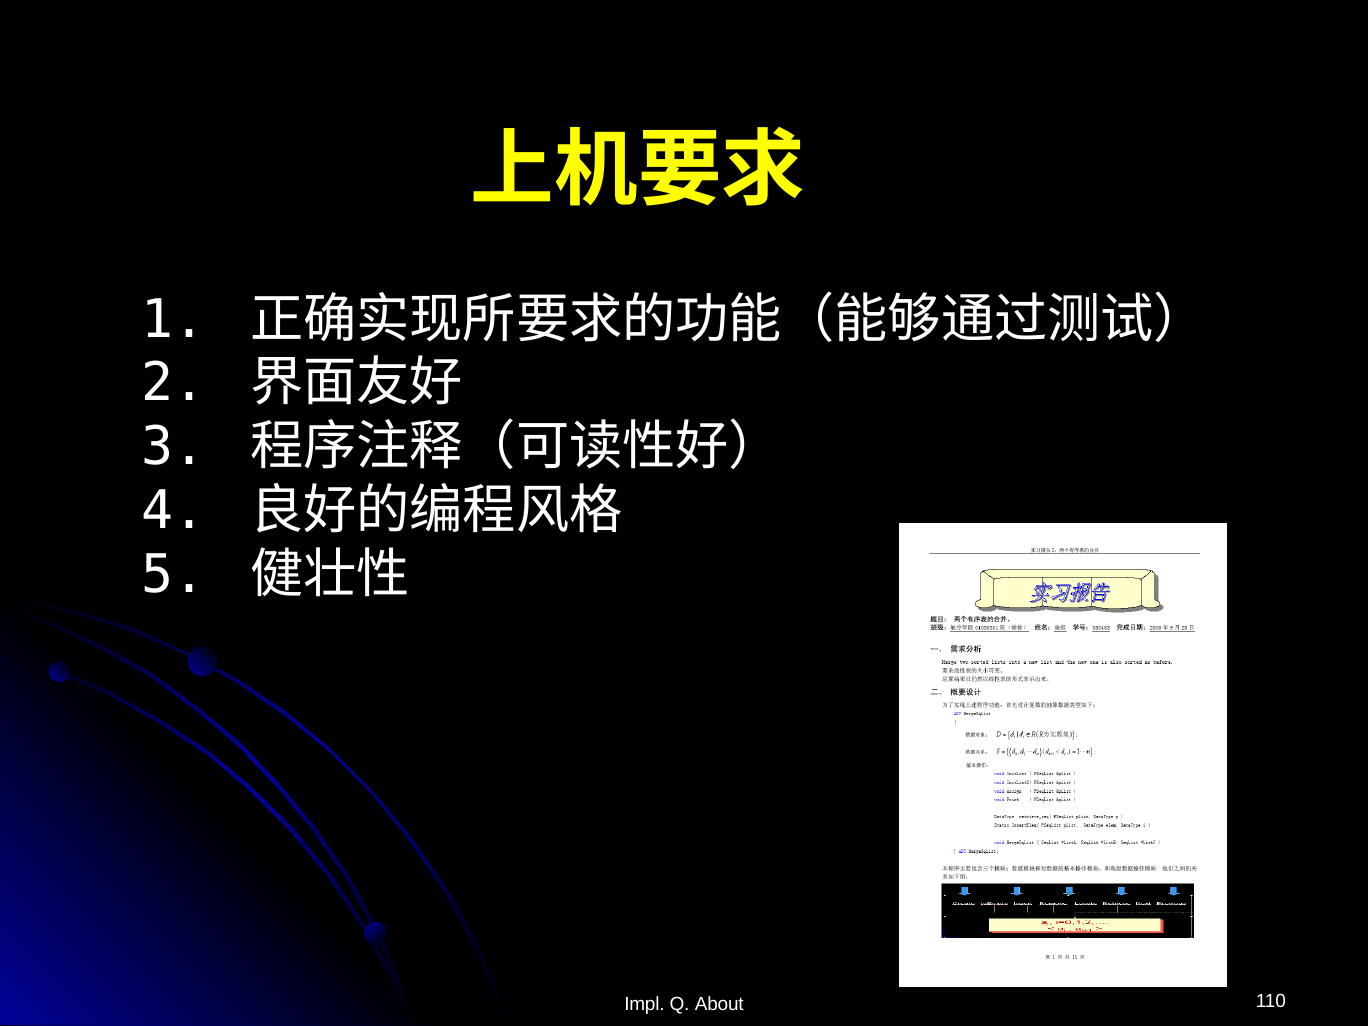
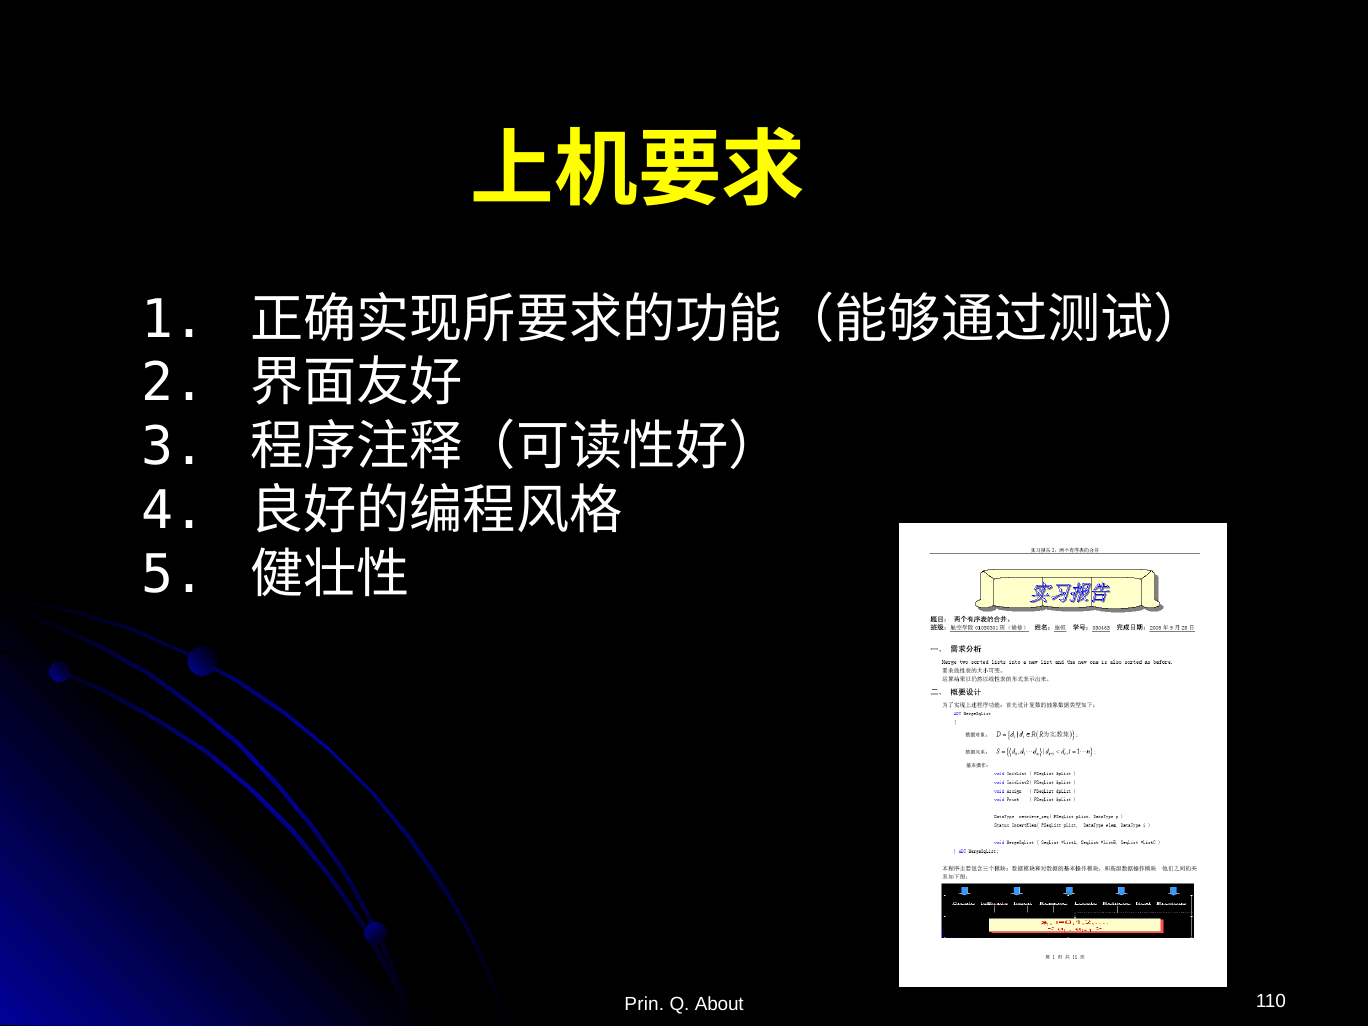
Impl: Impl -> Prin (644, 1004)
